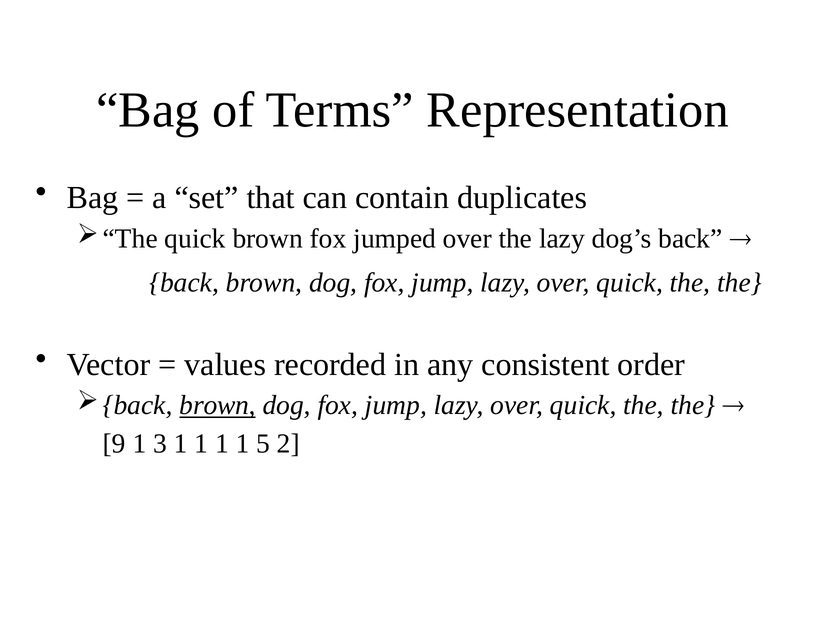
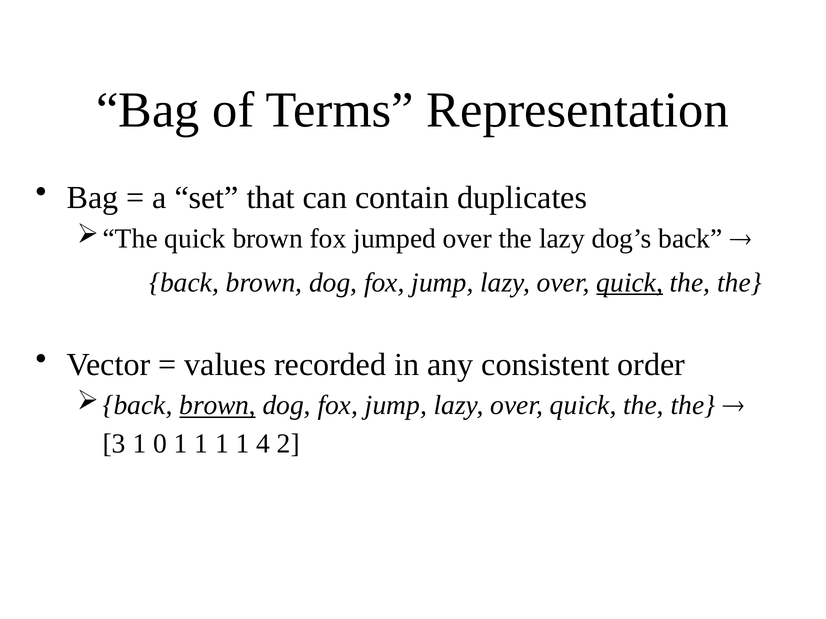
quick underline: none -> present (630, 283)
9: 9 -> 3 (114, 444)
3: 3 -> 0 (160, 444)
5: 5 -> 4 (263, 444)
